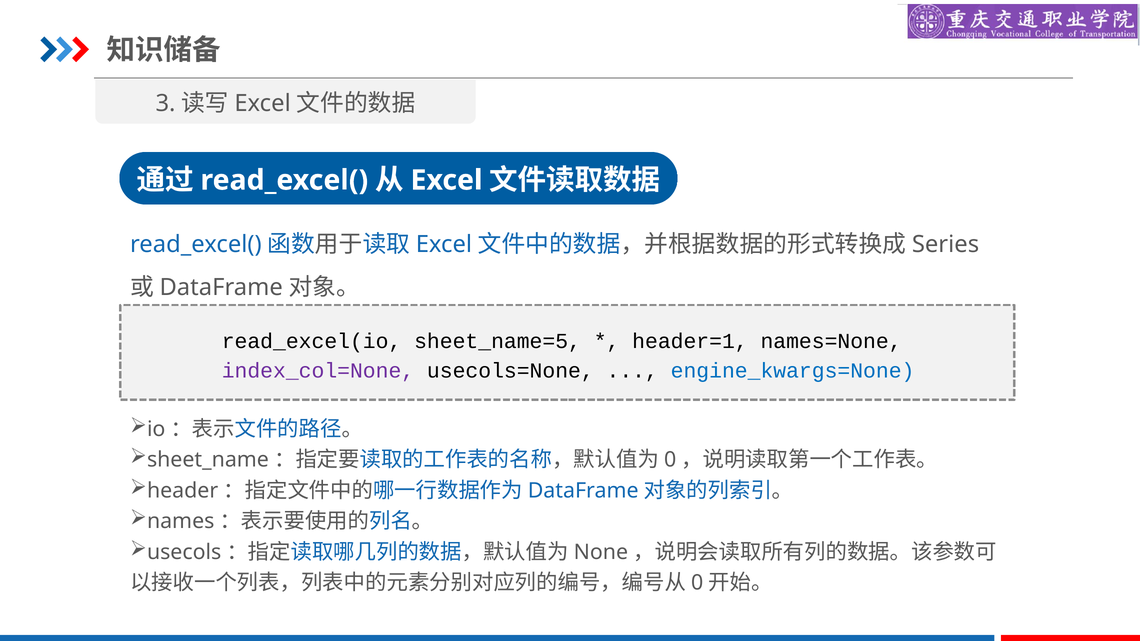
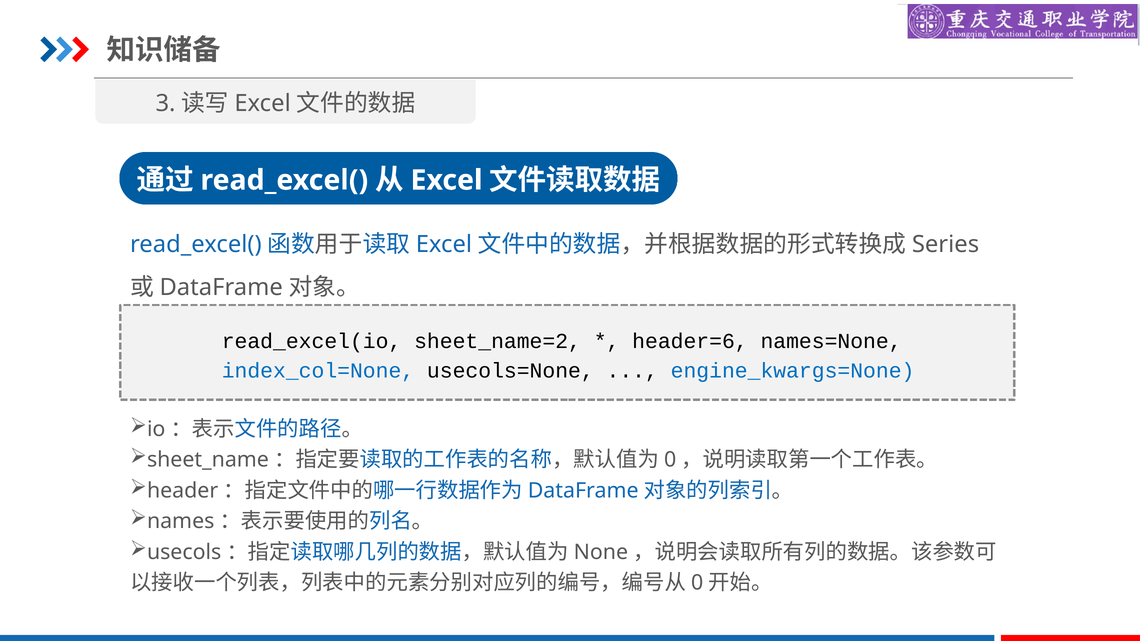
sheet_name=5: sheet_name=5 -> sheet_name=2 (498, 341)
header=1: header=1 -> header=6 (690, 341)
index_col=None colour: purple -> blue (318, 371)
